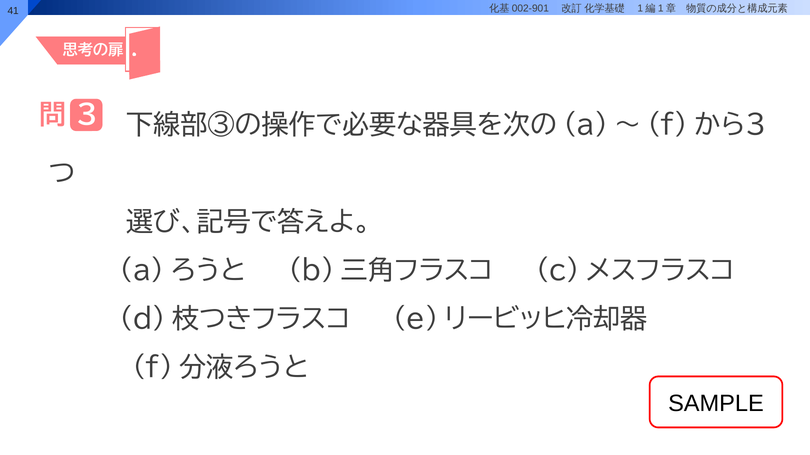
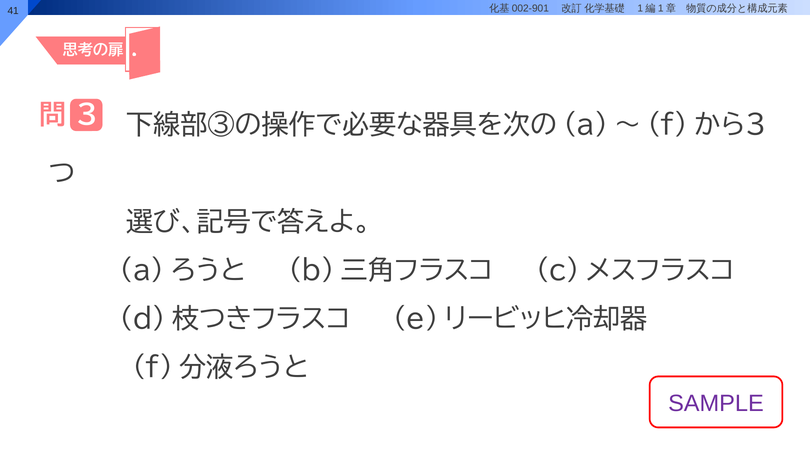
SAMPLE colour: black -> purple (716, 404)
